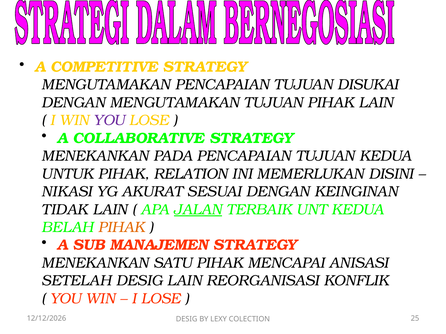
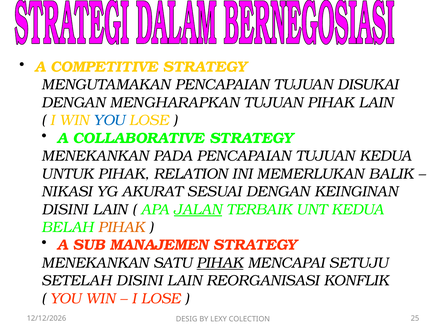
DENGAN MENGUTAMAKAN: MENGUTAMAKAN -> MENGHARAPKAN (175, 103)
YOU colour: purple -> blue (109, 121)
DISINI: DISINI -> BALIK (391, 174)
TIDAK: TIDAK -> DISINI (65, 210)
PIHAK underline: none -> present (220, 263)
ANISASI: ANISASI -> SETUJU (359, 263)
SETELAH DESIG: DESIG -> DISINI (139, 281)
